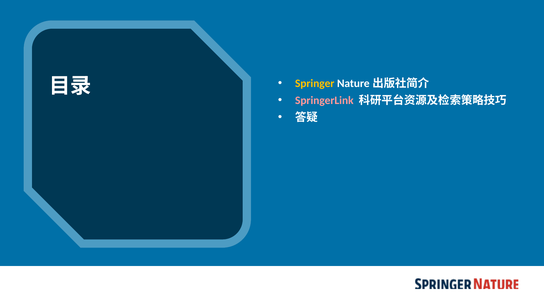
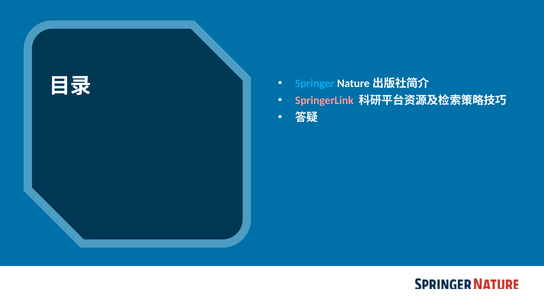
Springer colour: yellow -> light blue (315, 83)
